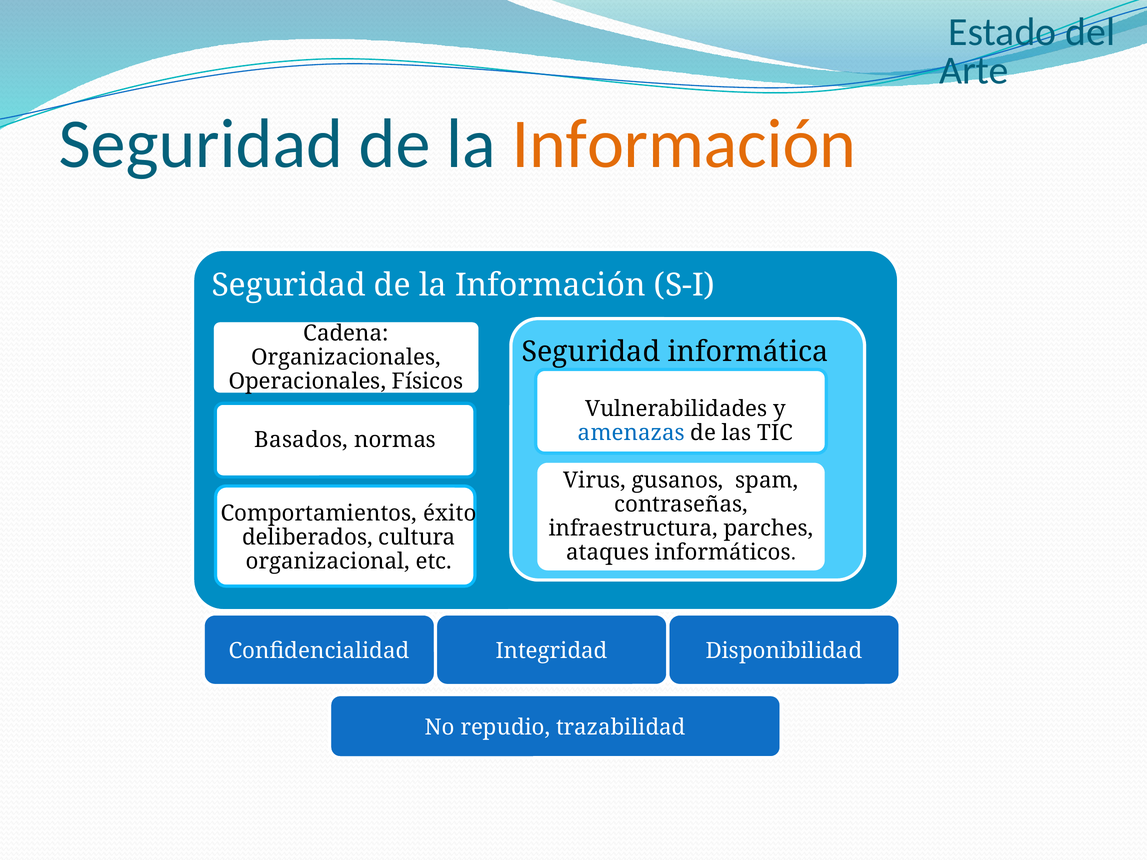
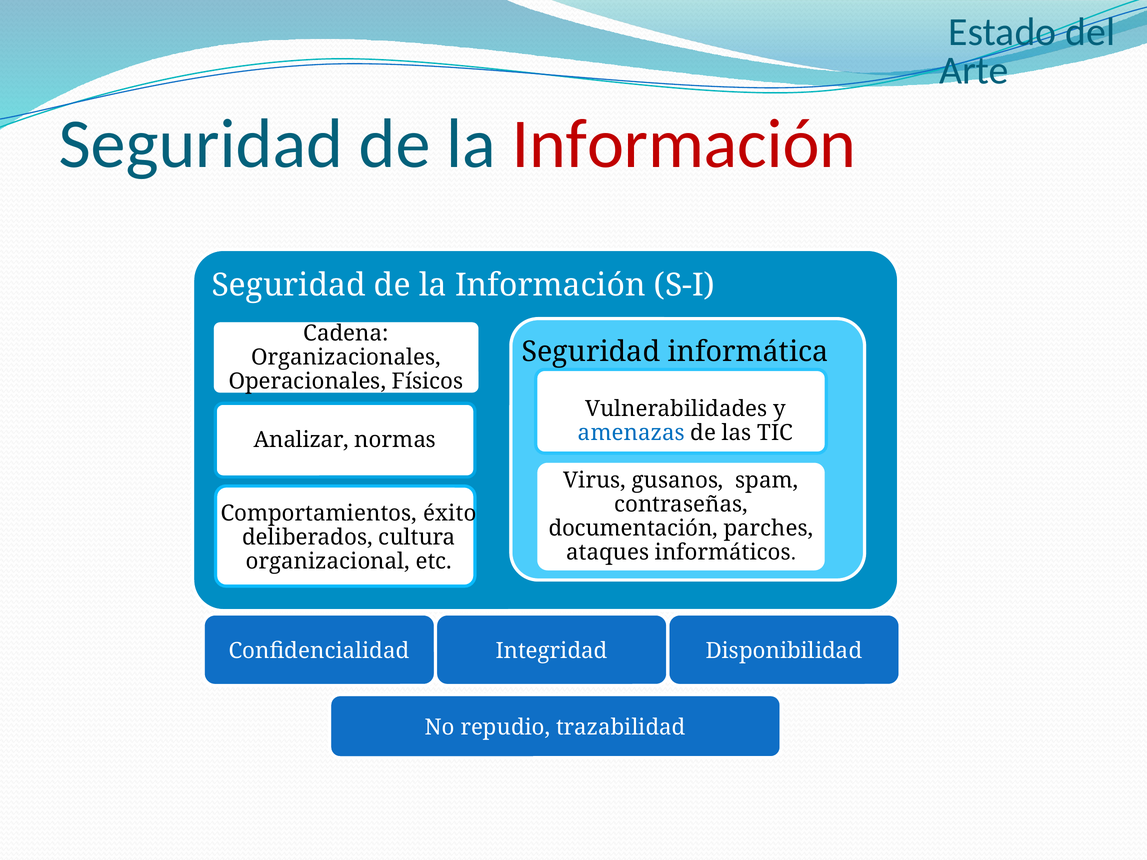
Información colour: orange -> red (684, 144)
Basados: Basados -> Analizar (301, 440)
infraestructura: infraestructura -> documentación (633, 529)
